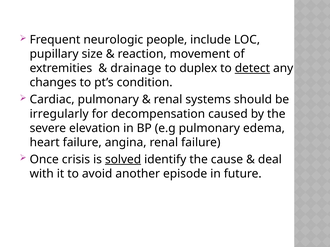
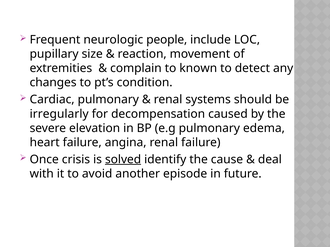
drainage: drainage -> complain (136, 68)
duplex: duplex -> known (198, 68)
detect underline: present -> none (252, 68)
